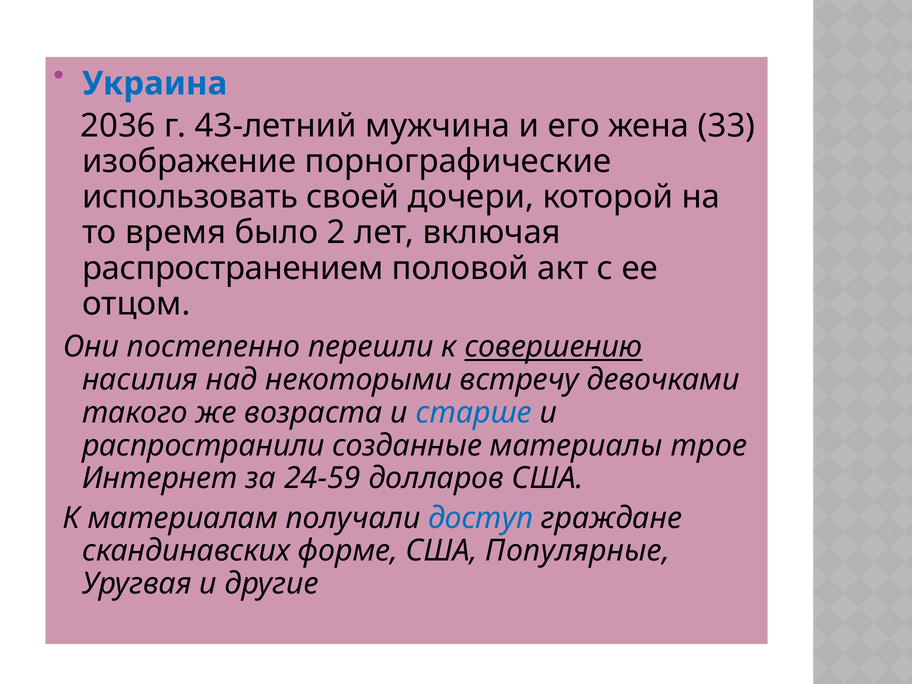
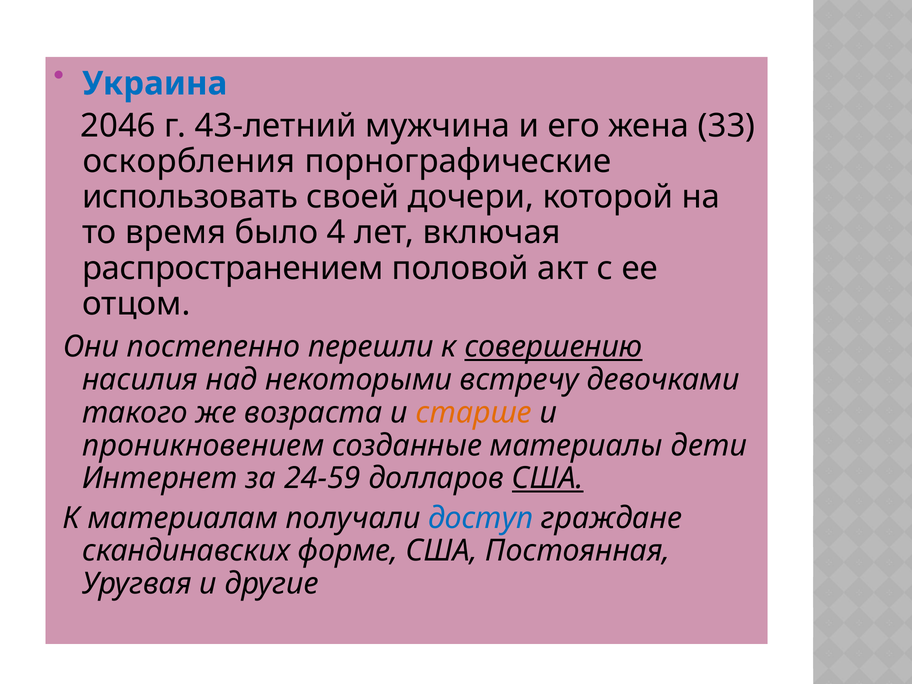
2036: 2036 -> 2046 (118, 126)
изображение: изображение -> оскорбления (189, 162)
2: 2 -> 4 (336, 233)
старше colour: blue -> orange (474, 413)
распространили: распространили -> проникновением (203, 446)
трое: трое -> дети (709, 446)
США underline: none -> present (548, 478)
Популярные: Популярные -> Постоянная (578, 551)
